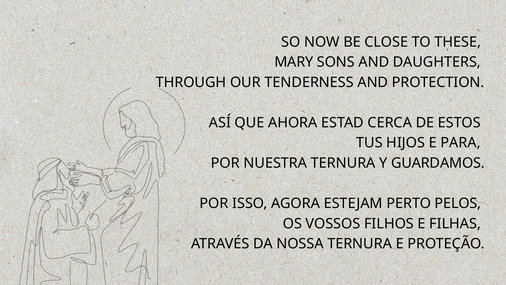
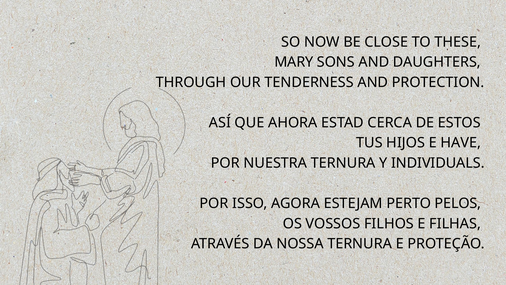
PARA: PARA -> HAVE (461, 143)
GUARDAMOS: GUARDAMOS -> INDIVIDUALS (438, 163)
